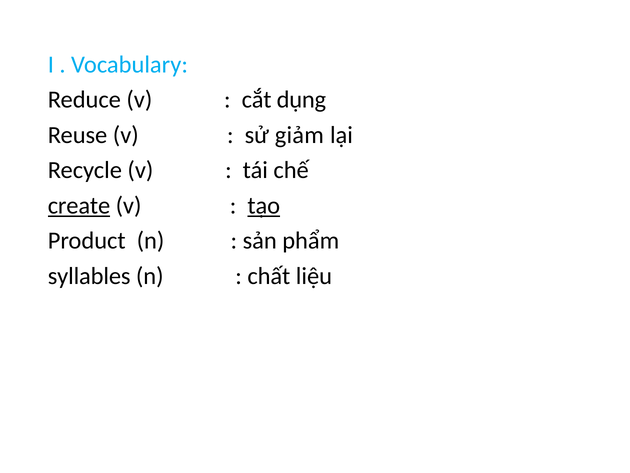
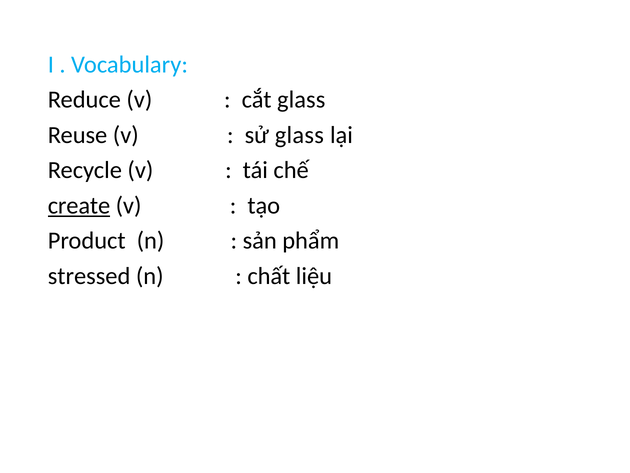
cắt dụng: dụng -> glass (301, 100)
sử giảm: giảm -> glass (299, 135)
tạo underline: present -> none (264, 205)
syllables: syllables -> stressed (89, 276)
